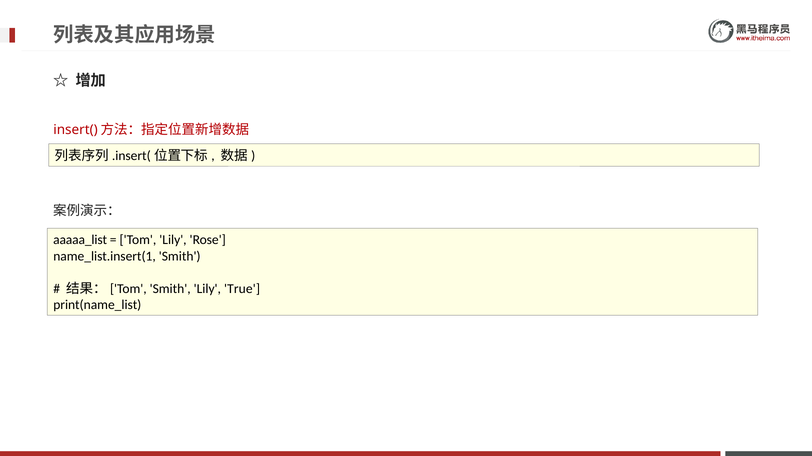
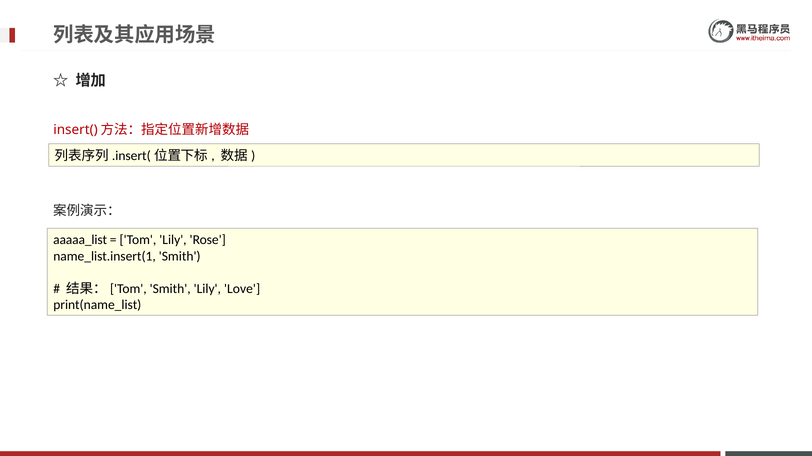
True: True -> Love (242, 289)
